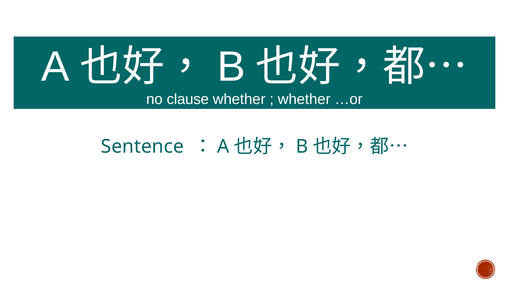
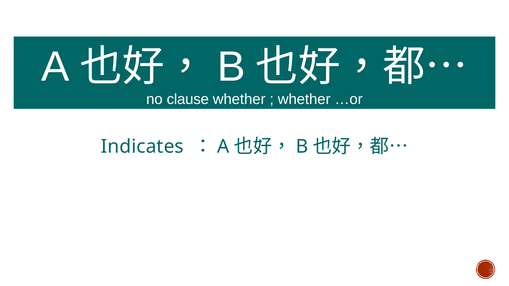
Sentence: Sentence -> Indicates (142, 147)
